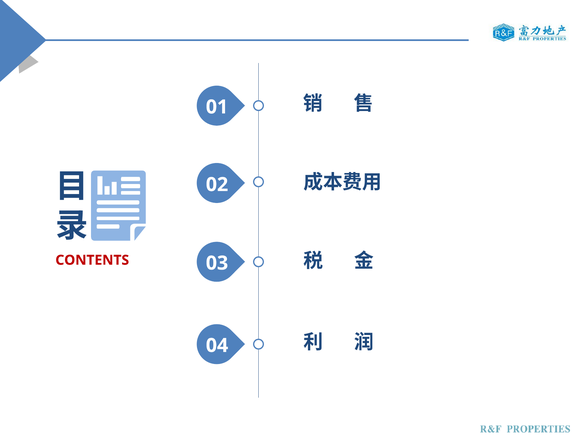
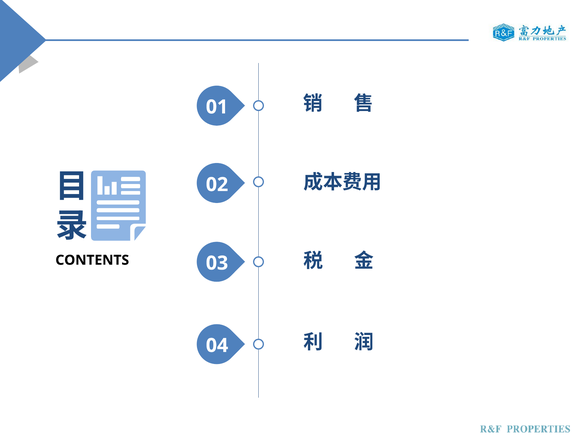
CONTENTS colour: red -> black (92, 260)
